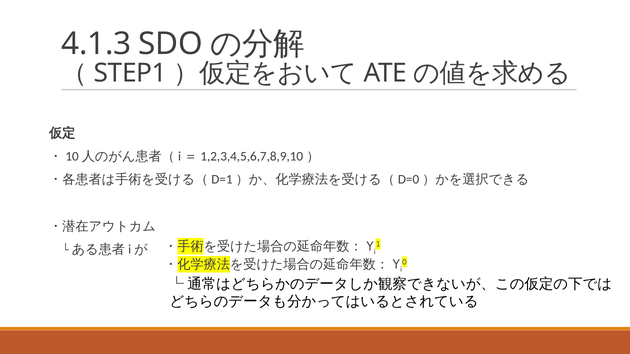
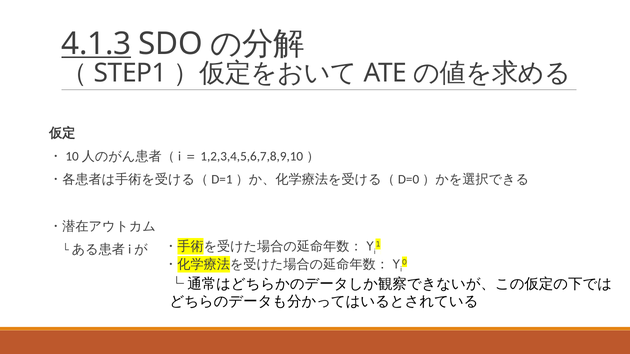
4.1.3 underline: none -> present (96, 44)
